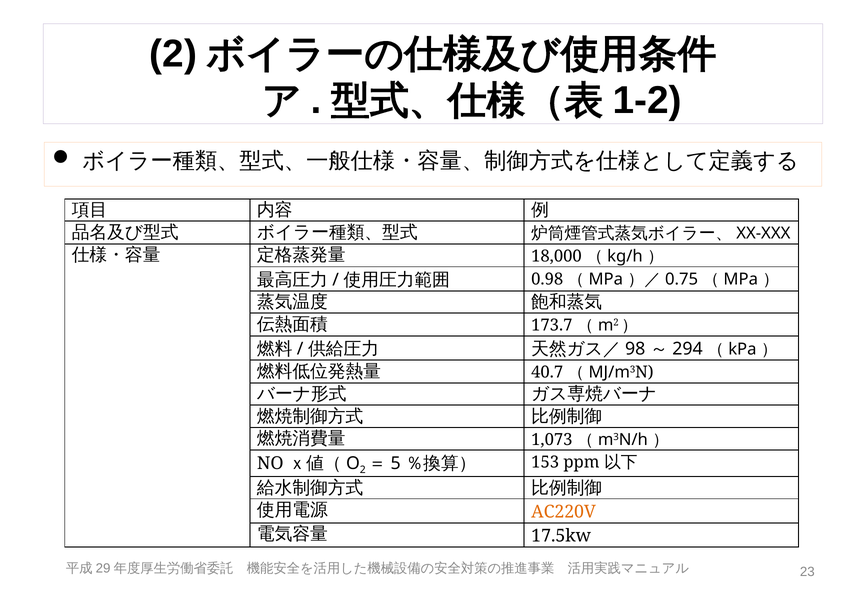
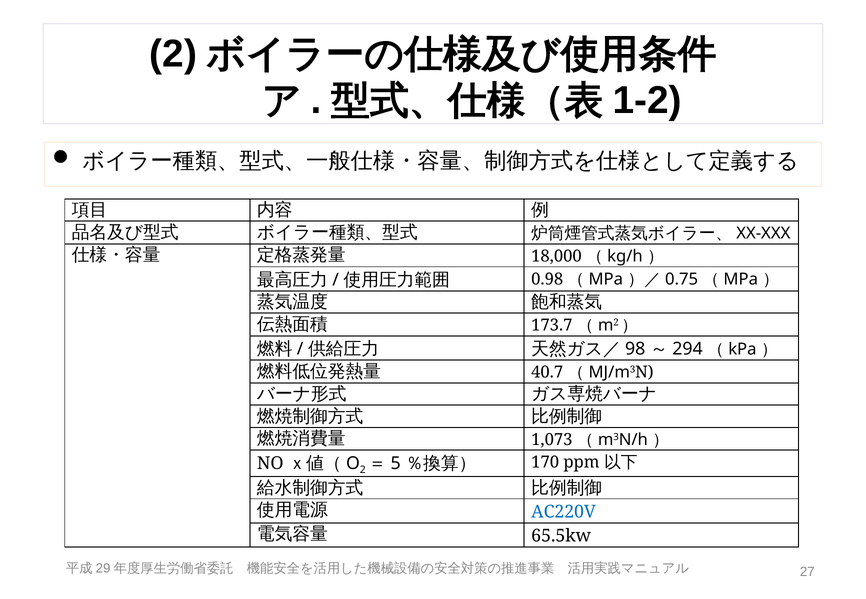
153: 153 -> 170 (545, 463)
AC220V colour: orange -> blue (564, 512)
17.5kw: 17.5kw -> 65.5kw (561, 536)
23: 23 -> 27 (807, 573)
